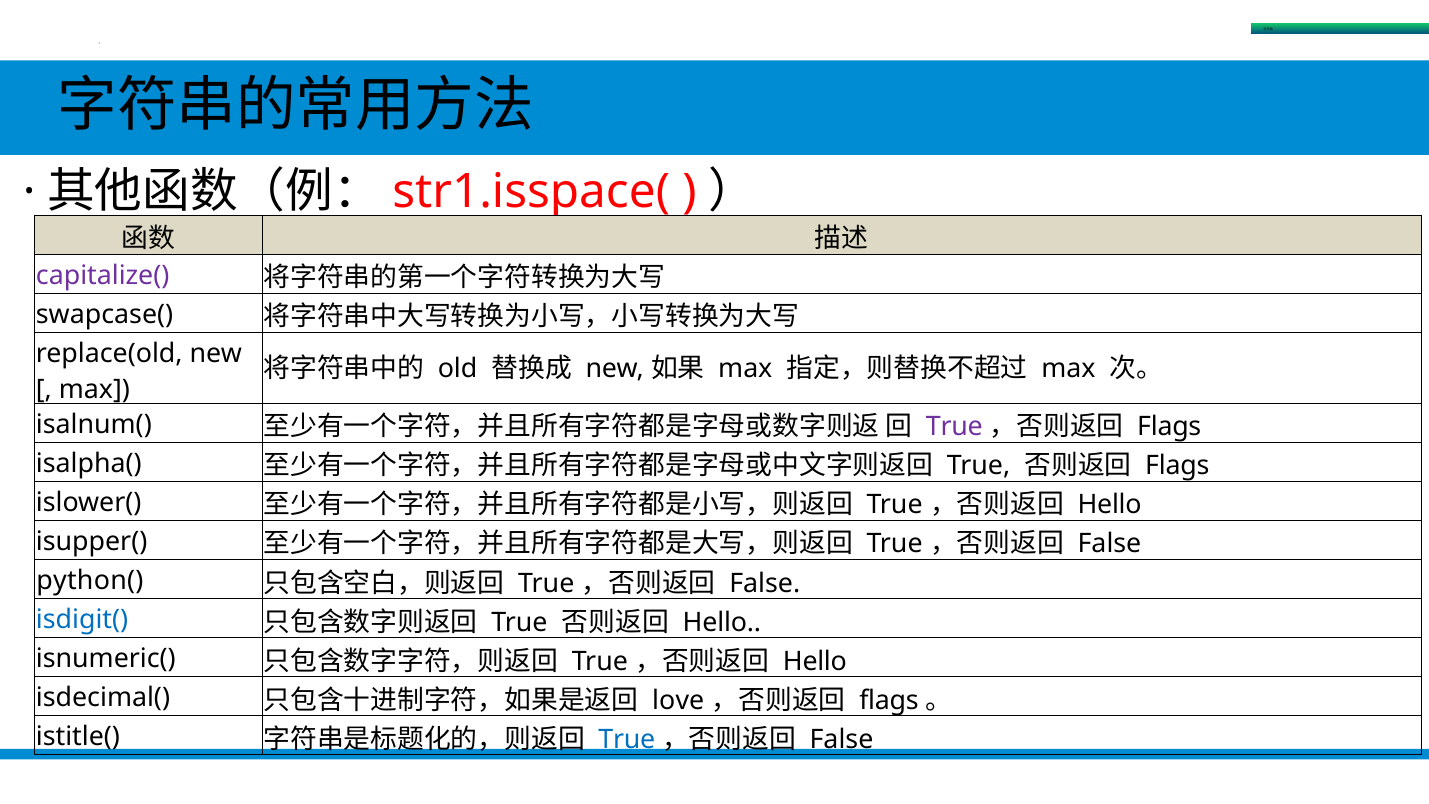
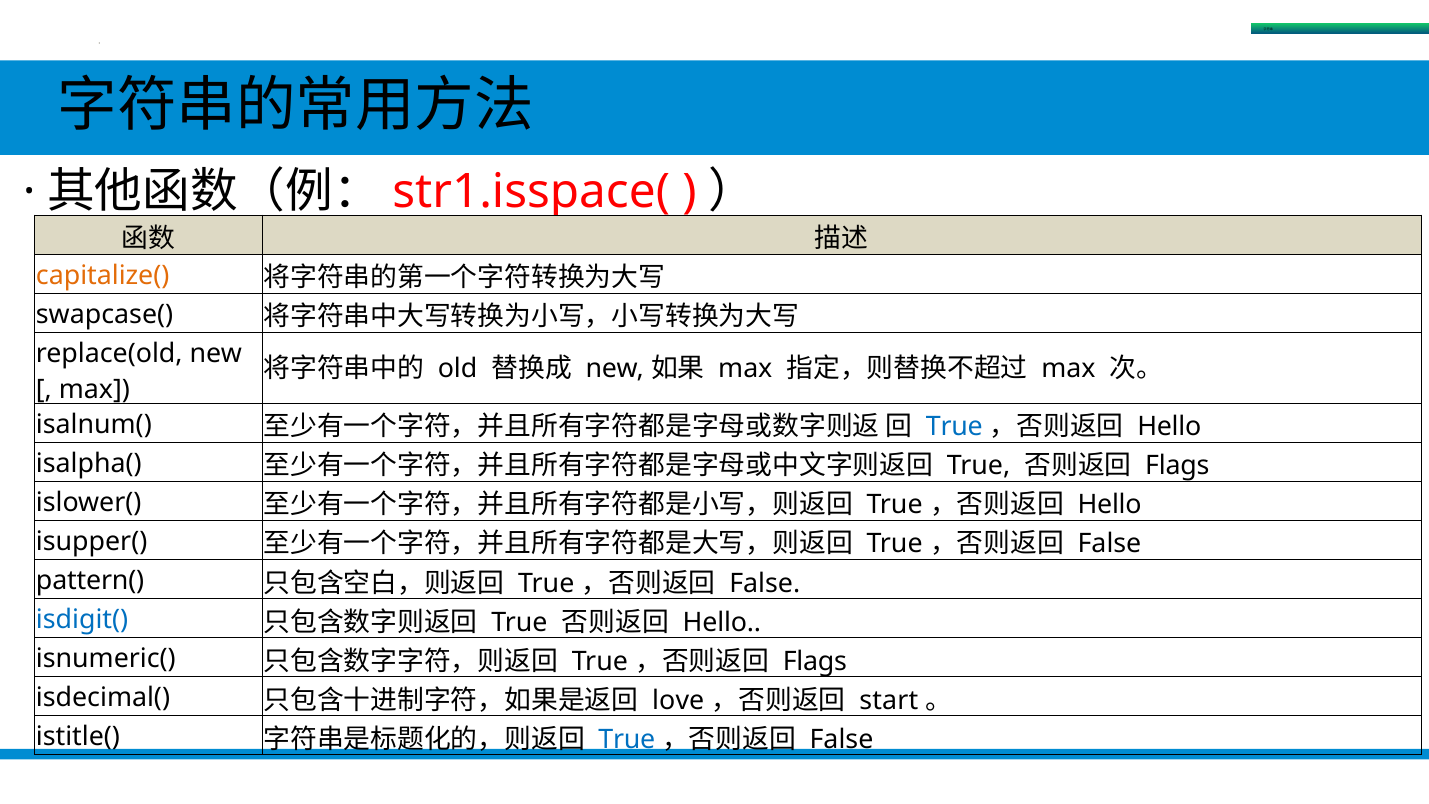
capitalize( colour: purple -> orange (103, 275)
True colour: purple -> blue (954, 427)
Flags: Flags -> Hello (1169, 427)
python(: python( -> pattern( (90, 580)
Hello: Hello -> Flags (815, 661)
flags: flags -> start (889, 700)
